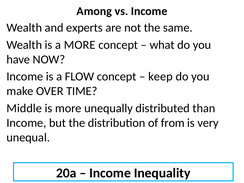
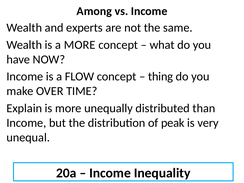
keep: keep -> thing (161, 76)
Middle: Middle -> Explain (24, 108)
from: from -> peak (173, 123)
